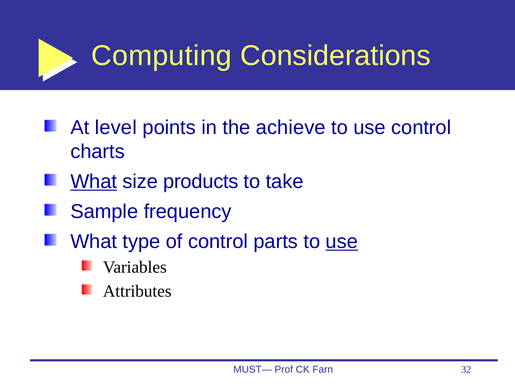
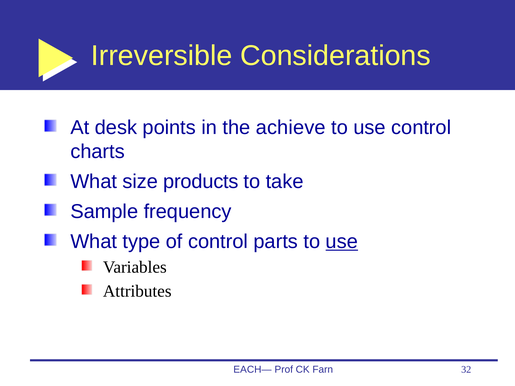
Computing: Computing -> Irreversible (162, 56)
level: level -> desk (116, 128)
What underline: present -> none (94, 182)
MUST—: MUST— -> EACH— (252, 370)
